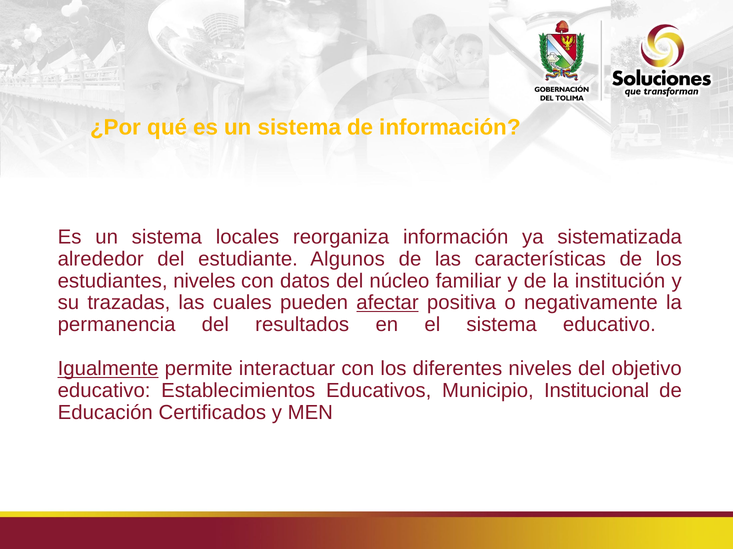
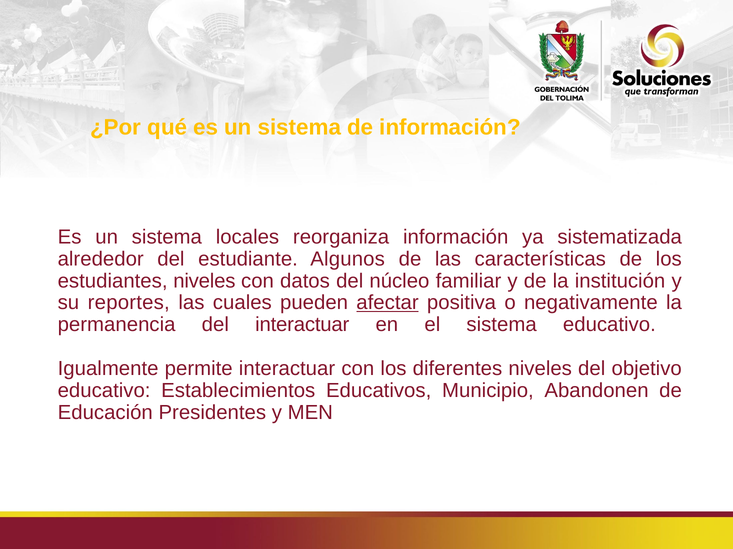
trazadas: trazadas -> reportes (129, 303)
del resultados: resultados -> interactuar (302, 325)
Igualmente underline: present -> none (108, 369)
Institucional: Institucional -> Abandonen (597, 391)
Certificados: Certificados -> Presidentes (212, 413)
